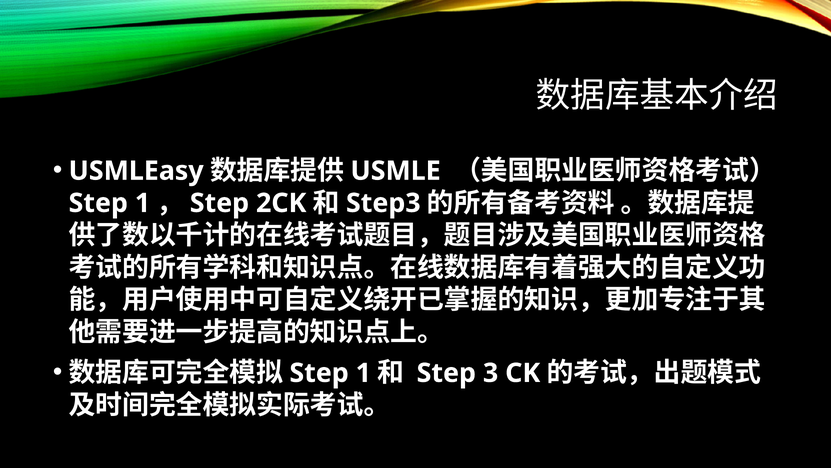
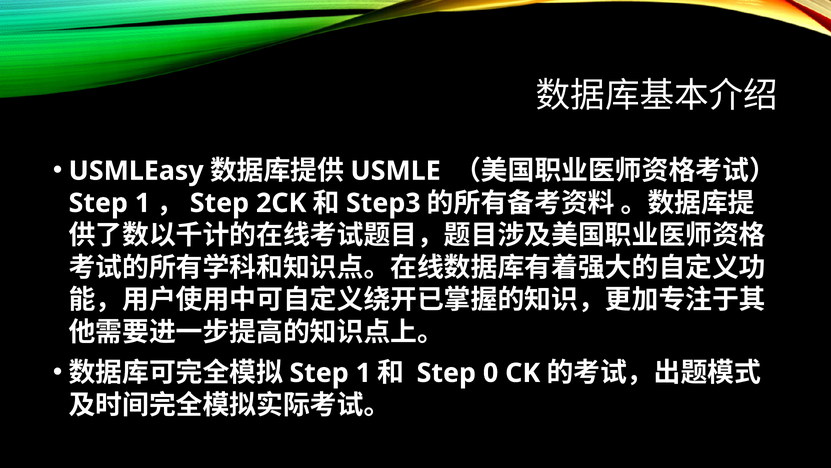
3: 3 -> 0 (491, 373)
